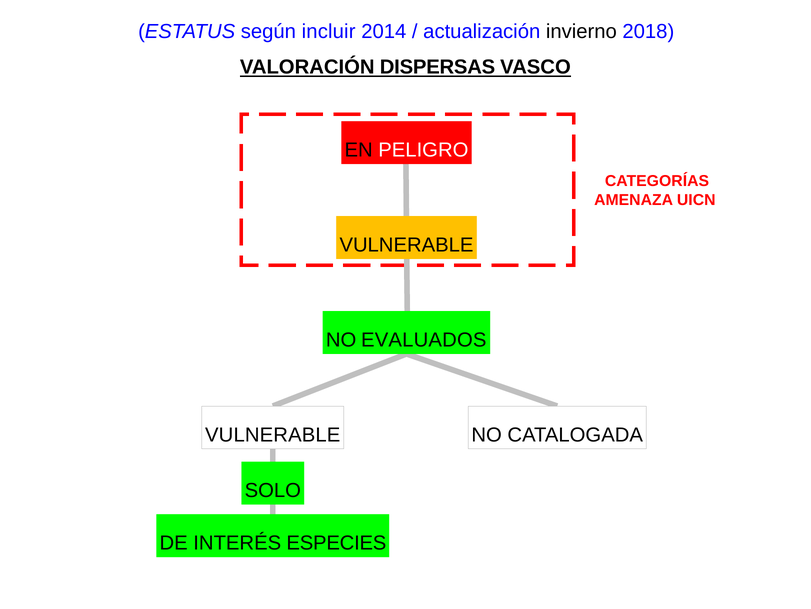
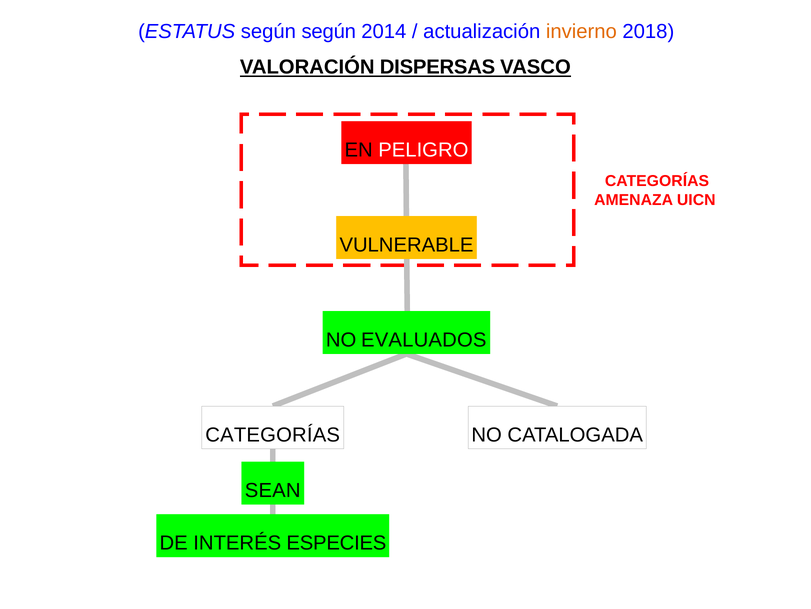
según incluir: incluir -> según (329, 32)
invierno colour: black -> orange (581, 32)
VULNERABLE: VULNERABLE -> CATEGORÍAS (273, 434)
SOLO: SOLO -> SEAN (273, 490)
